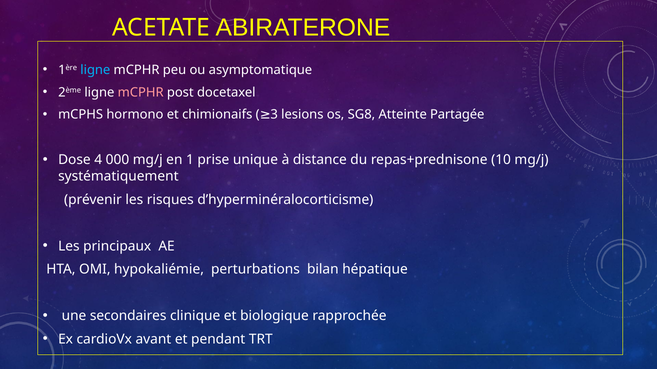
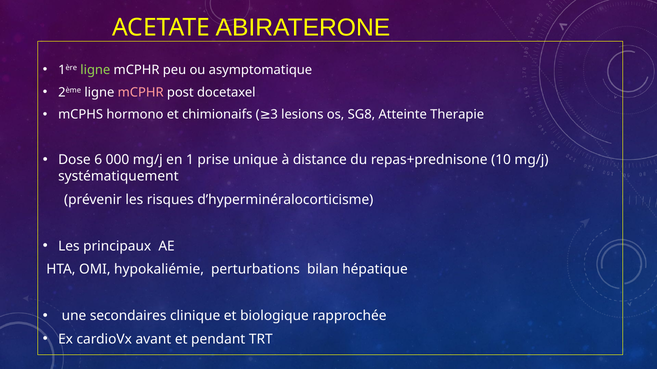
ligne colour: light blue -> light green (95, 70)
Partagée: Partagée -> Therapie (457, 115)
4: 4 -> 6 (98, 160)
